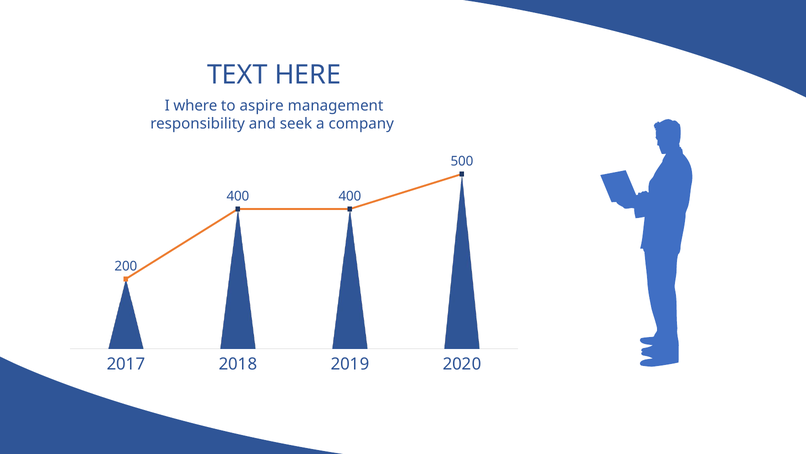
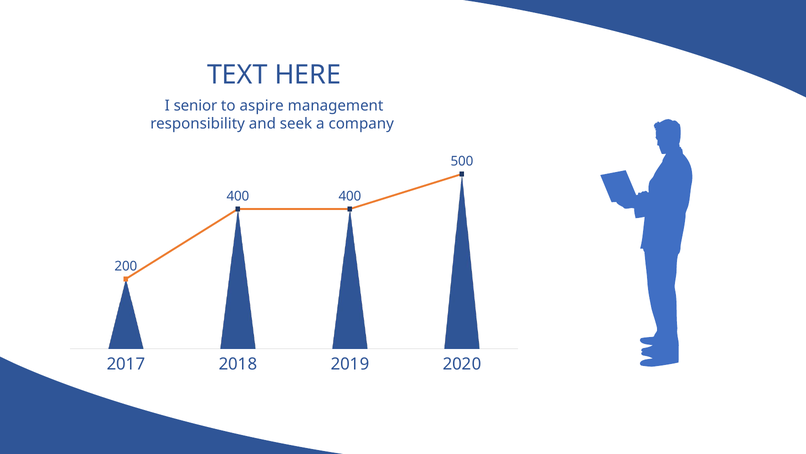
where: where -> senior (195, 105)
